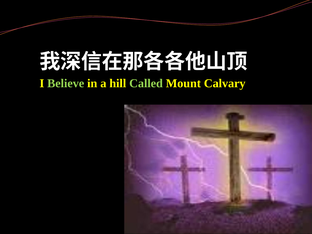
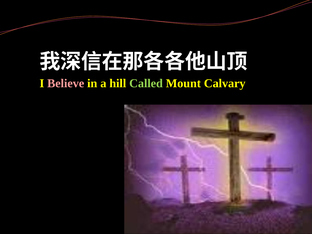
Believe colour: light green -> pink (66, 83)
